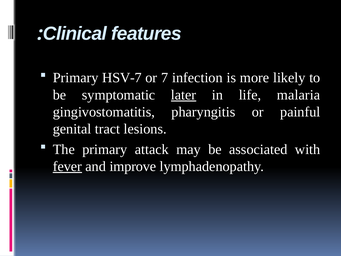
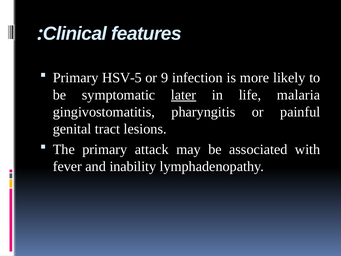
HSV-7: HSV-7 -> HSV-5 (122, 78)
7: 7 -> 9 (165, 78)
fever underline: present -> none (67, 166)
improve: improve -> inability (133, 166)
